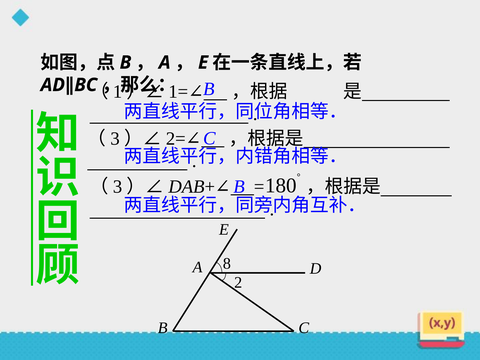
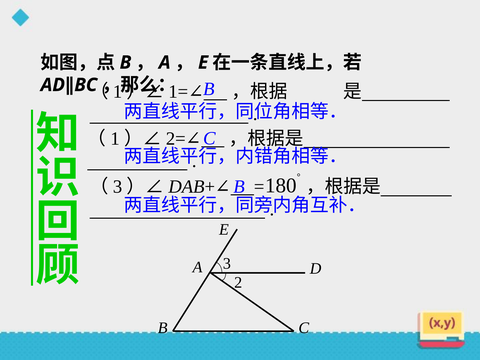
3: 3 -> 1 (115, 139)
A 8: 8 -> 3 (227, 264)
